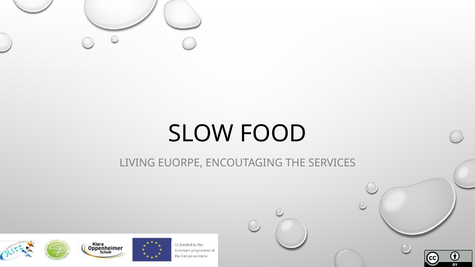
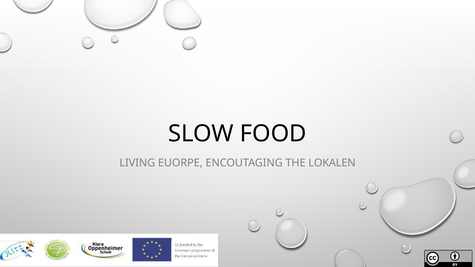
SERVICES: SERVICES -> LOKALEN (332, 163)
